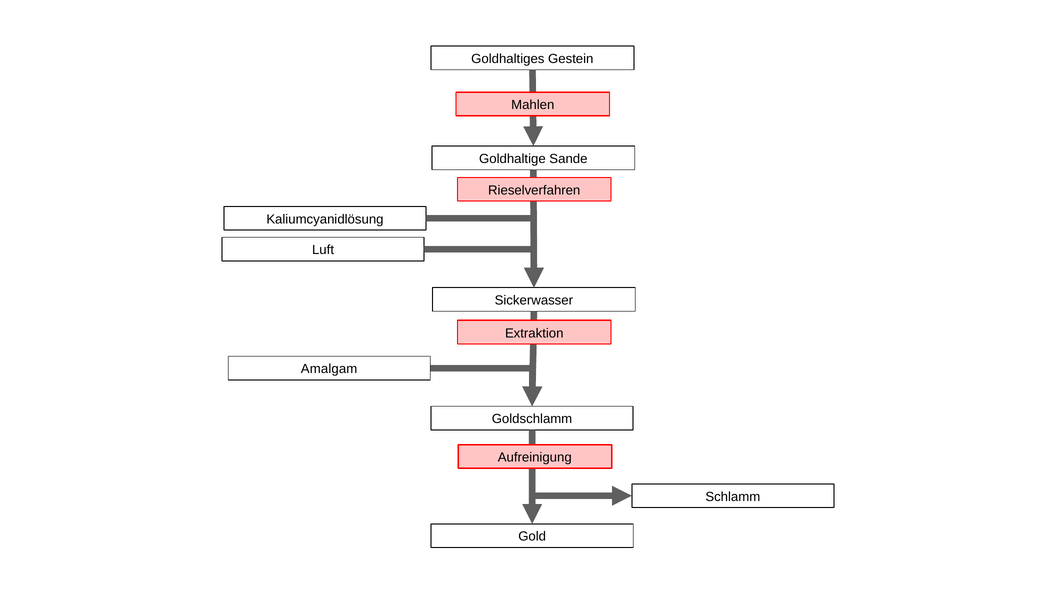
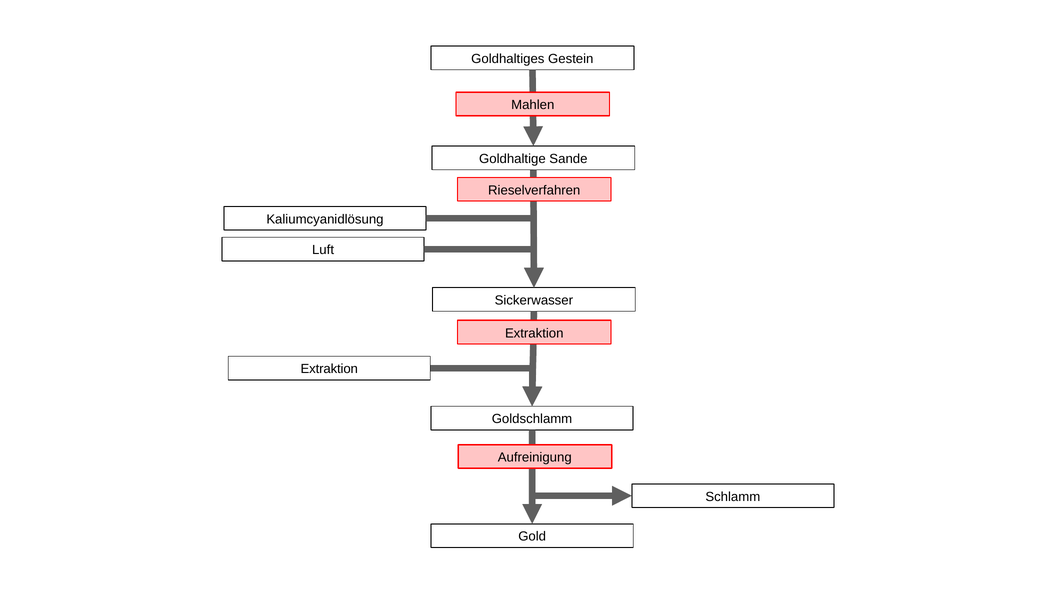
Amalgam: Amalgam -> Extraktion (329, 369)
